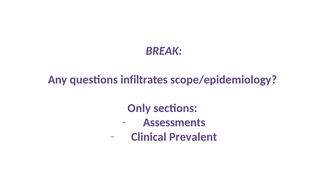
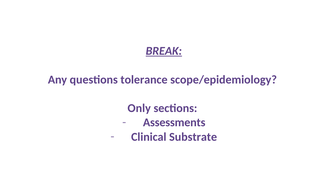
BREAK underline: none -> present (164, 51)
infiltrates: infiltrates -> tolerance (144, 80)
Prevalent: Prevalent -> Substrate (193, 137)
